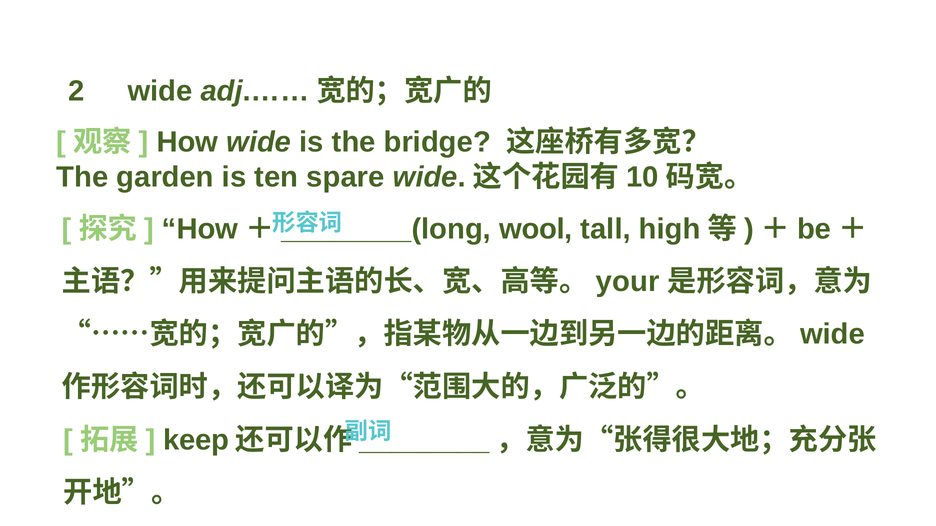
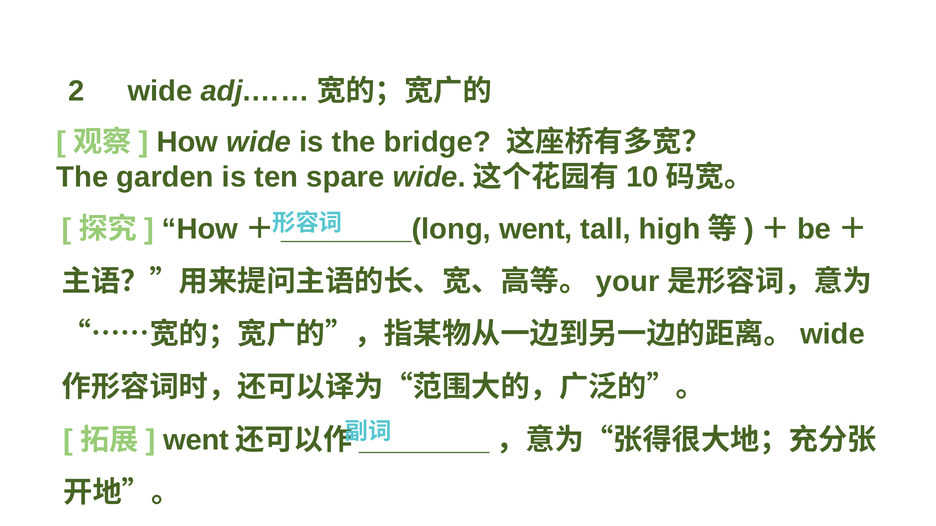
wool: wool -> went (536, 229)
keep: keep -> went (196, 440)
